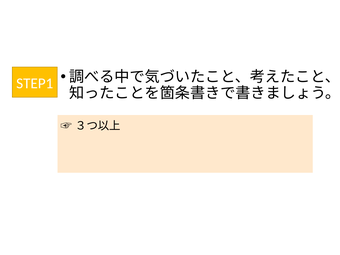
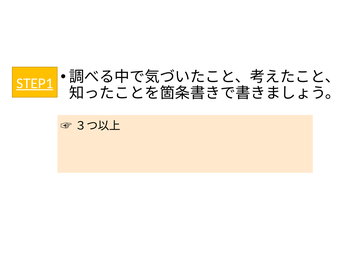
STEP1 underline: none -> present (35, 83)
